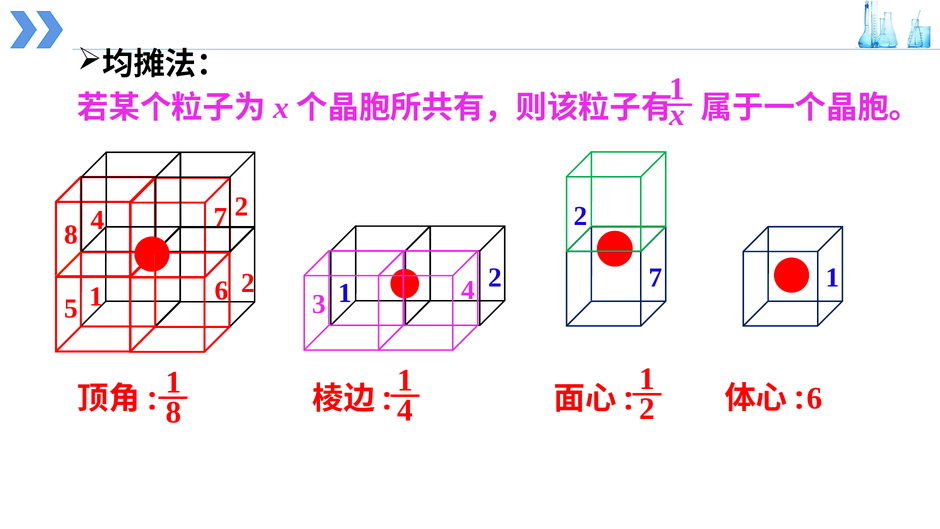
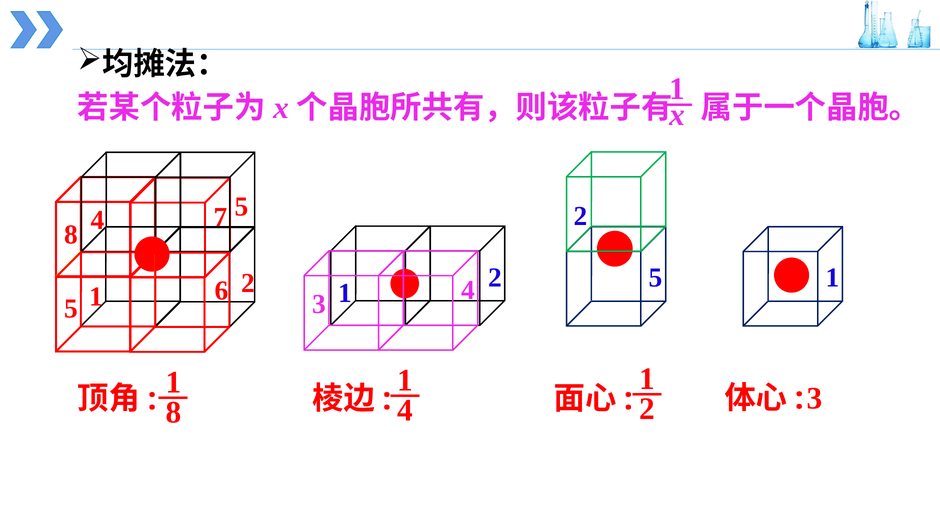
2: 2 -> 5 (242, 207)
7: 7 -> 5 (656, 278)
2 6: 6 -> 3 (815, 398)
